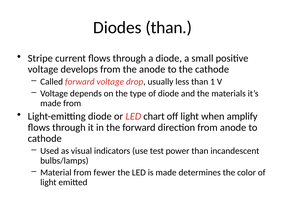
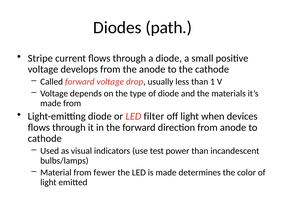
Diodes than: than -> path (169, 28)
chart: chart -> filter (154, 116)
amplify: amplify -> devices (242, 116)
